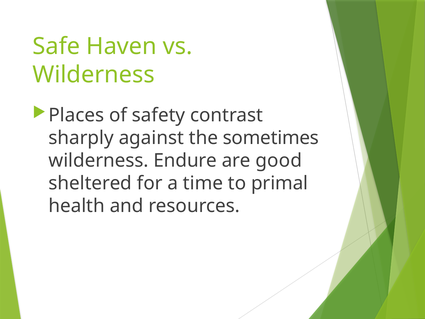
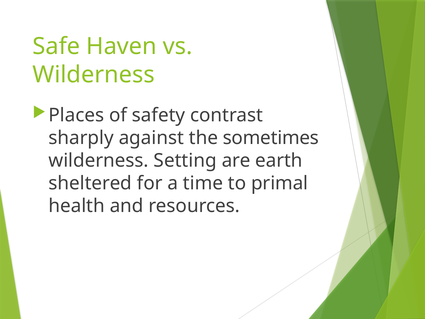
Endure: Endure -> Setting (185, 161)
good: good -> earth (279, 161)
